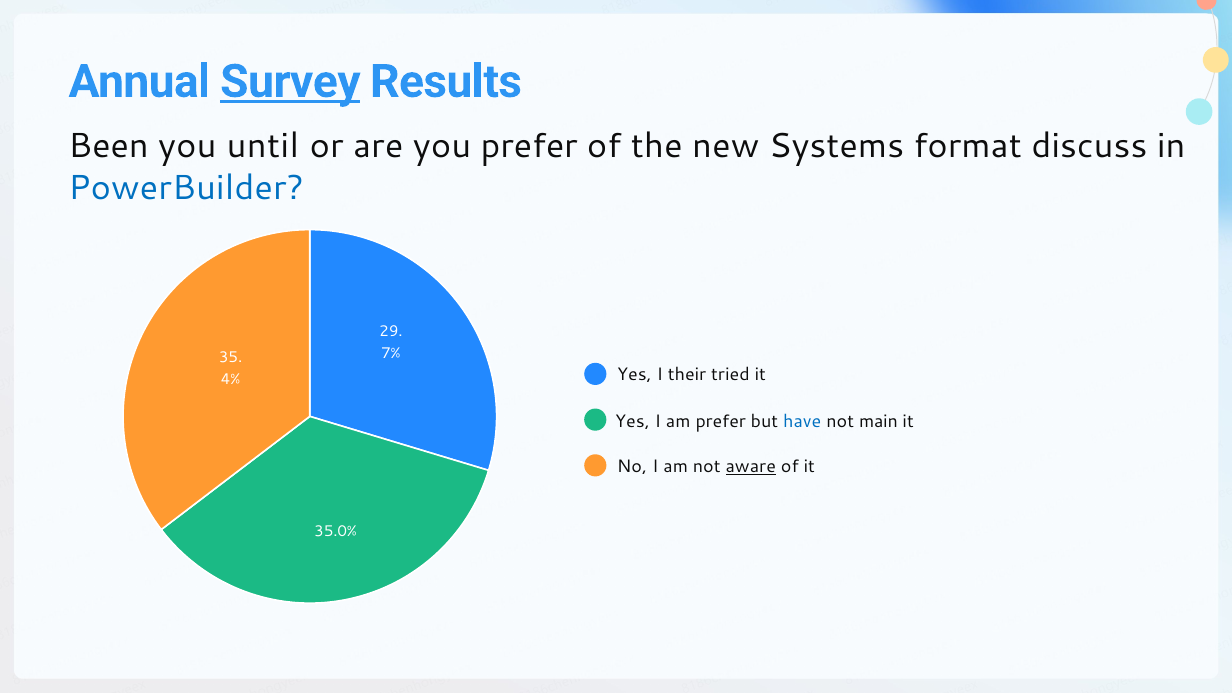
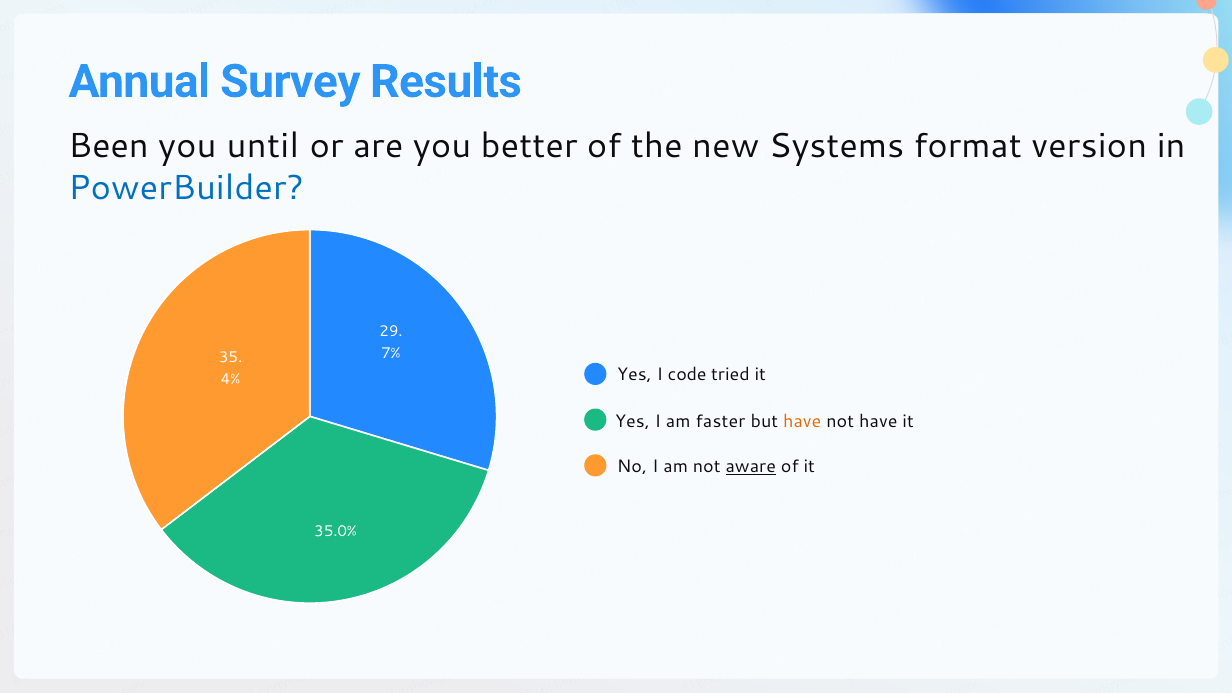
Survey underline: present -> none (290, 82)
you prefer: prefer -> better (529, 146)
discuss: discuss -> version (1089, 146)
their: their -> code (687, 375)
am prefer: prefer -> faster (721, 421)
have colour: blue -> orange (802, 421)
not main: main -> have (878, 421)
